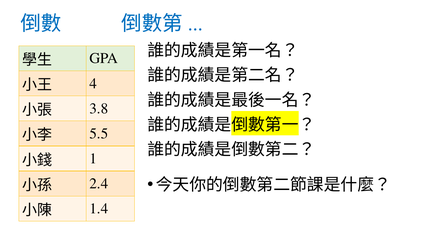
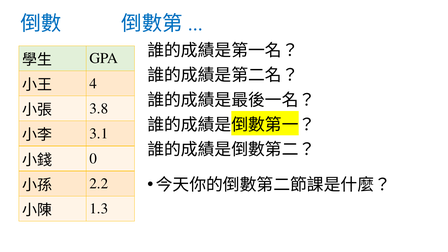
5.5: 5.5 -> 3.1 (99, 133)
1: 1 -> 0 (93, 159)
2.4: 2.4 -> 2.2 (99, 184)
1.4: 1.4 -> 1.3 (99, 209)
